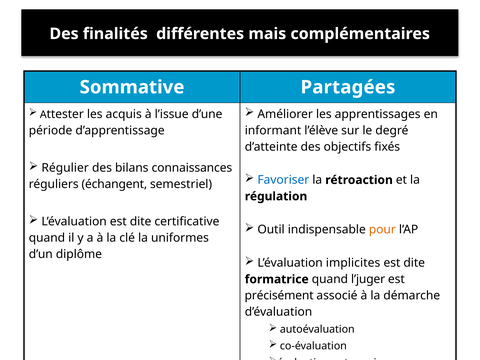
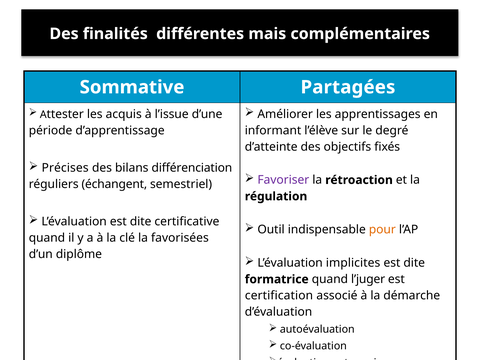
Régulier: Régulier -> Précises (65, 168)
connaissances: connaissances -> différenciation (192, 168)
Favoriser colour: blue -> purple (283, 180)
uniformes: uniformes -> favorisées (180, 238)
précisément: précisément -> certification (279, 296)
